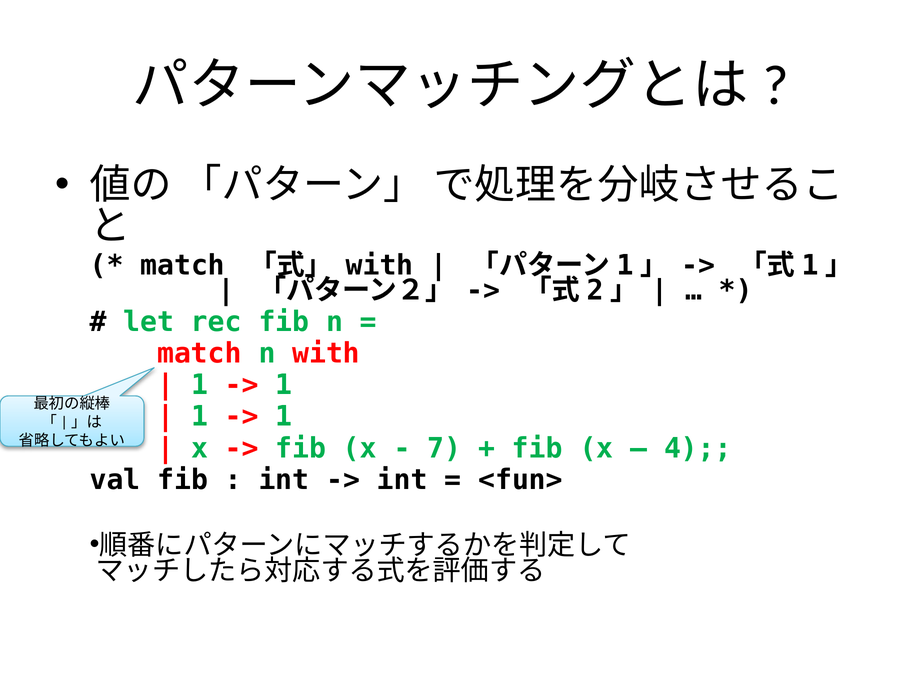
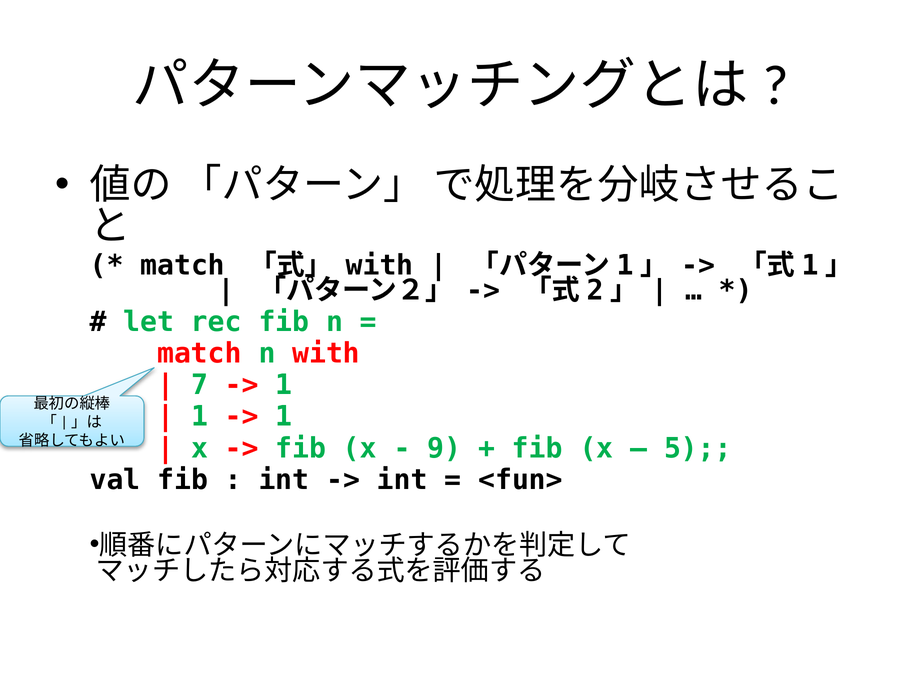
1: 1 -> 7 (199, 385)
7: 7 -> 9 (444, 448)
4: 4 -> 5 (698, 448)
